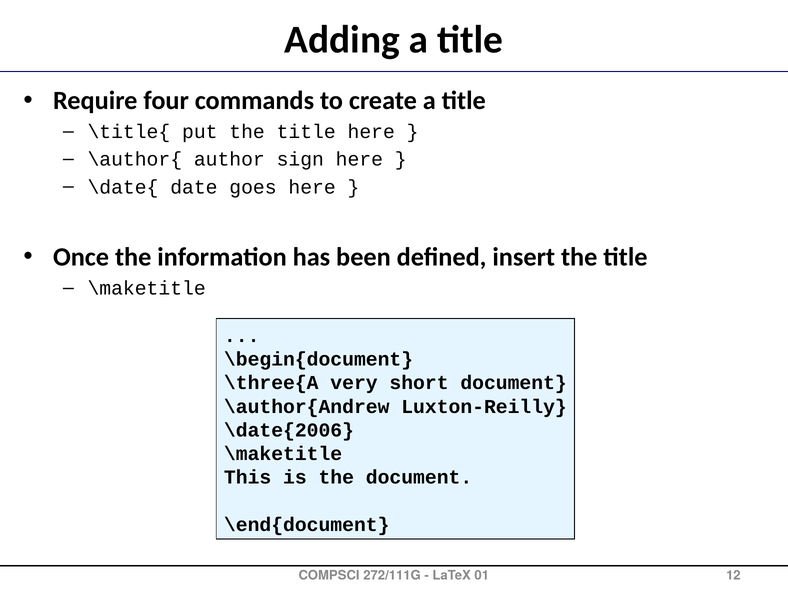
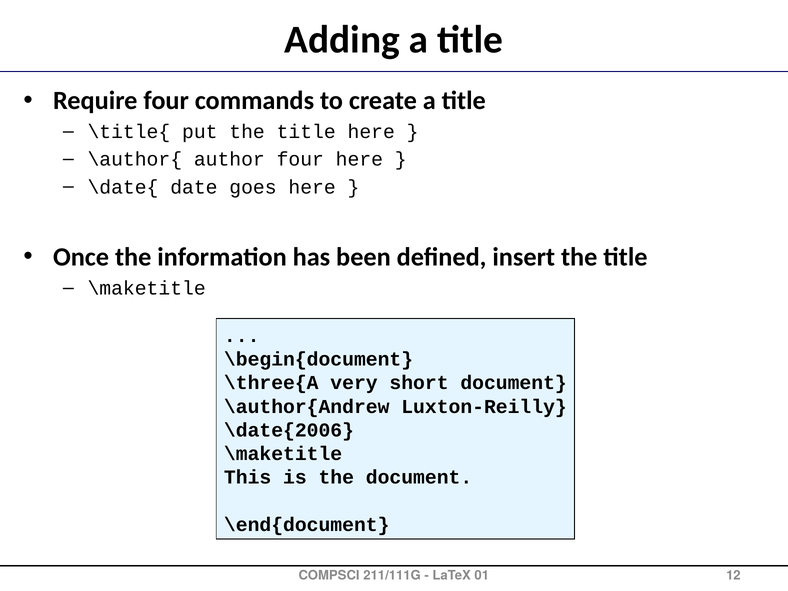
author sign: sign -> four (300, 159)
272/111G: 272/111G -> 211/111G (392, 576)
